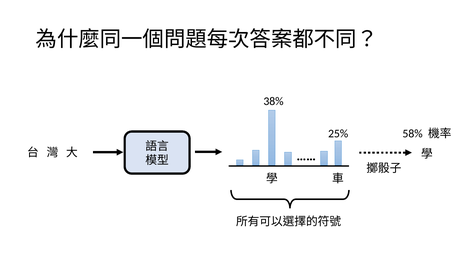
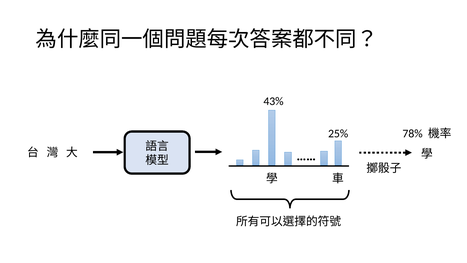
38%: 38% -> 43% (274, 101)
58%: 58% -> 78% (413, 133)
